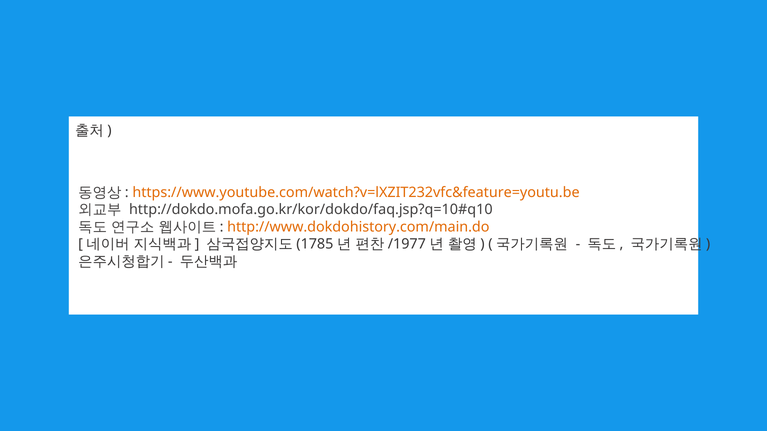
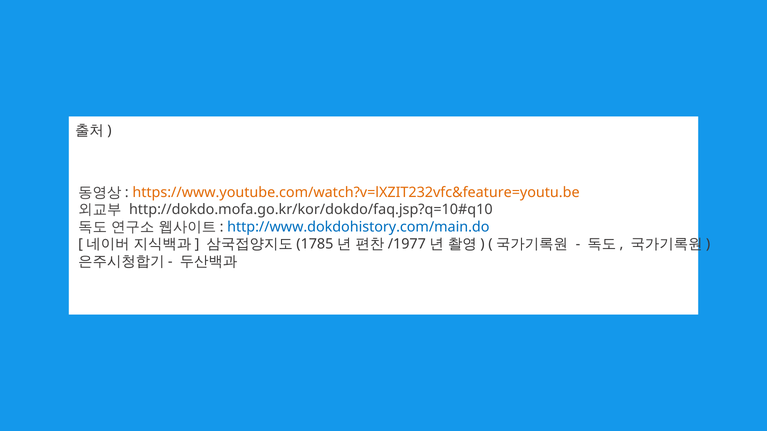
http://www.dokdohistory.com/main.do colour: orange -> blue (358, 227)
